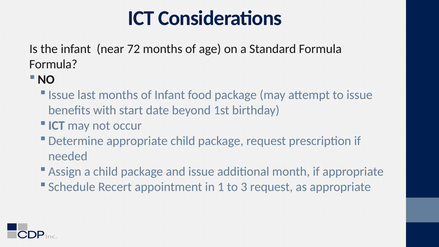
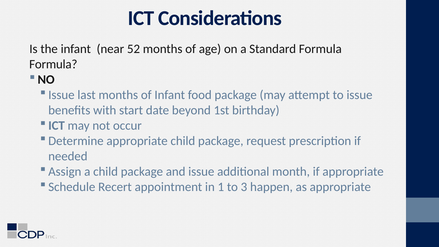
72: 72 -> 52 (134, 49)
3 request: request -> happen (271, 187)
